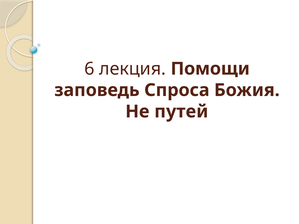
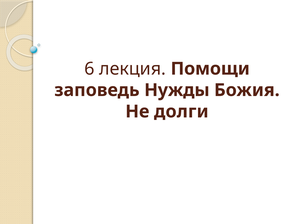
Спроса: Спроса -> Нужды (177, 90)
путей: путей -> долги (181, 112)
